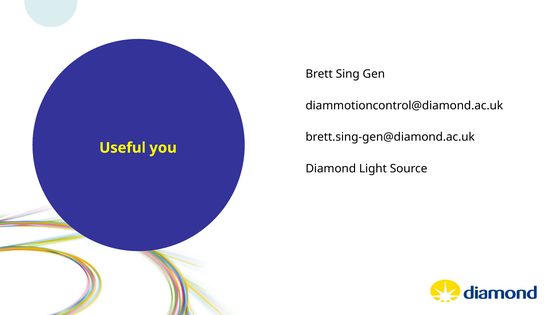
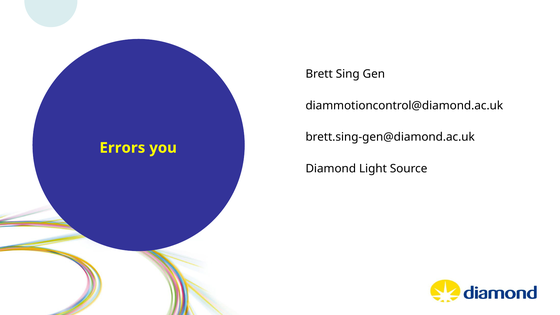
Useful: Useful -> Errors (122, 148)
